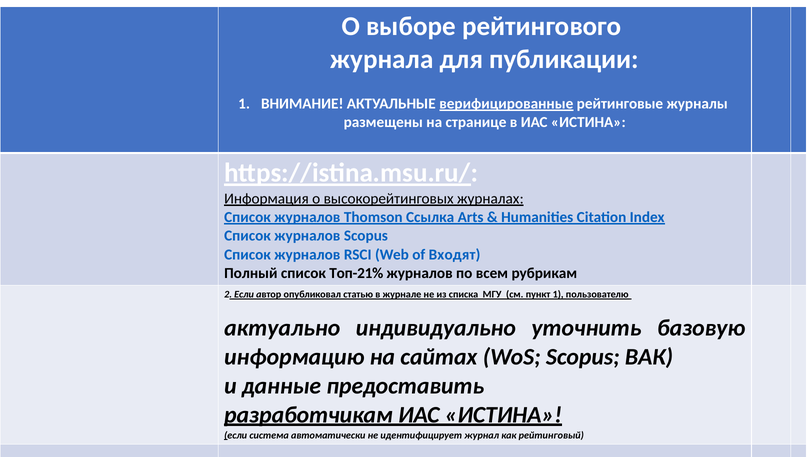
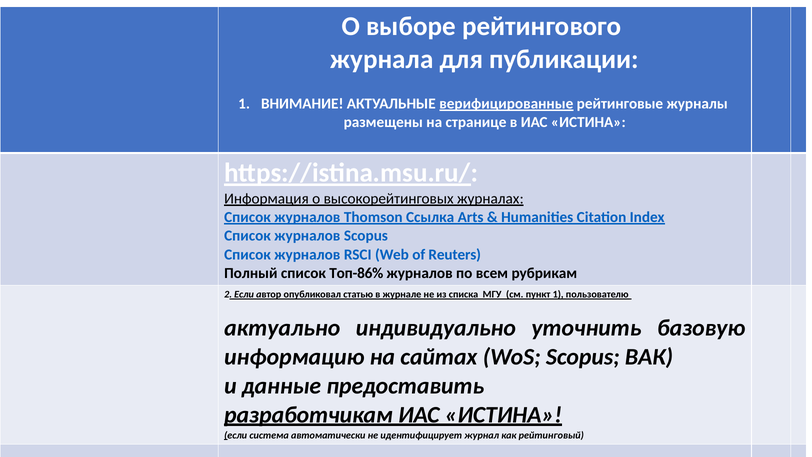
Входят: Входят -> Reuters (455, 254)
Топ-21%: Топ-21% -> Топ-86% (356, 273)
